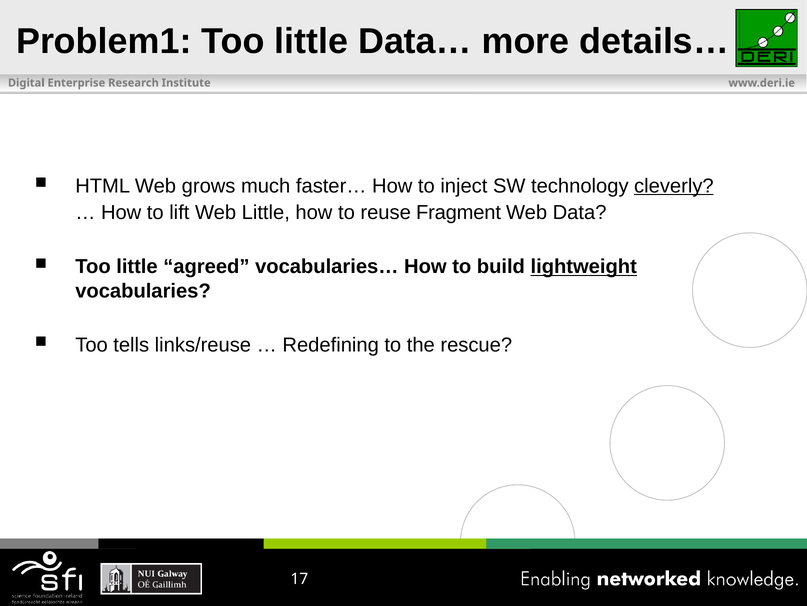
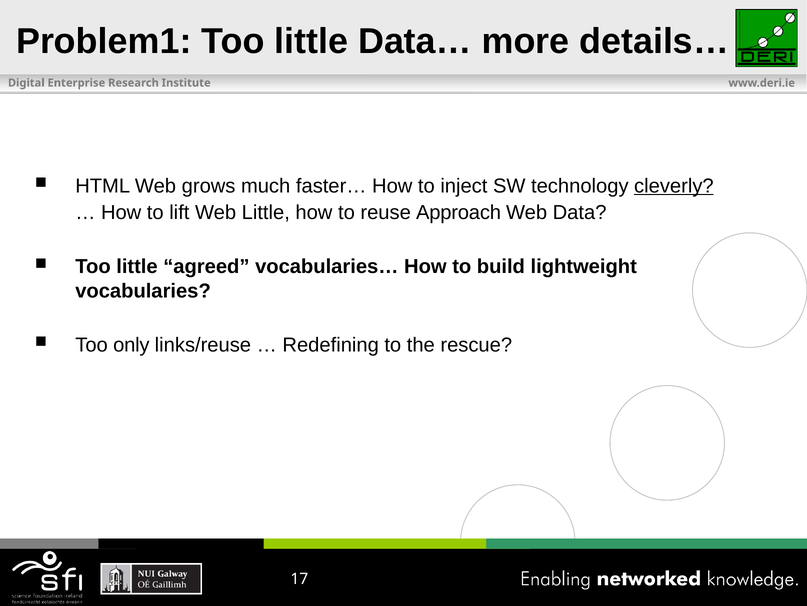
Fragment: Fragment -> Approach (459, 213)
lightweight underline: present -> none (584, 266)
tells: tells -> only (131, 344)
